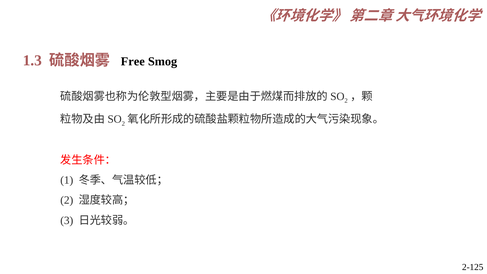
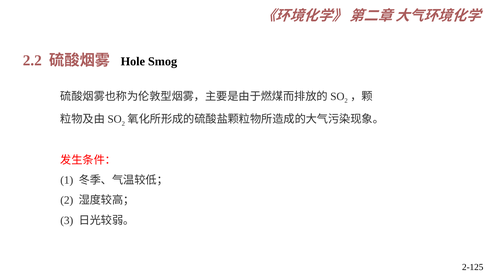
1.3: 1.3 -> 2.2 (32, 60)
Free: Free -> Hole (133, 61)
